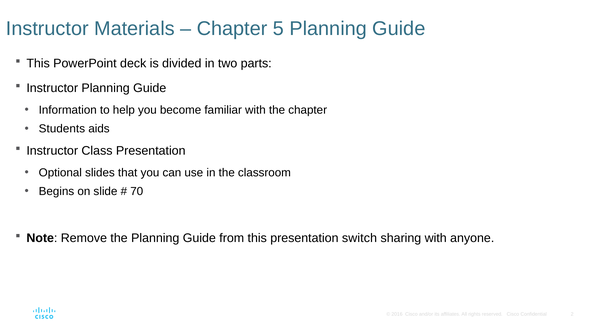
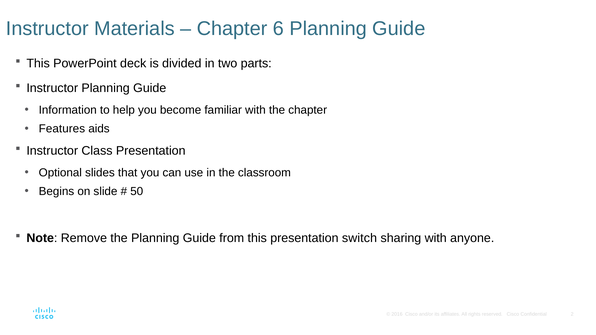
5: 5 -> 6 (278, 29)
Students: Students -> Features (62, 129)
70: 70 -> 50 (137, 192)
